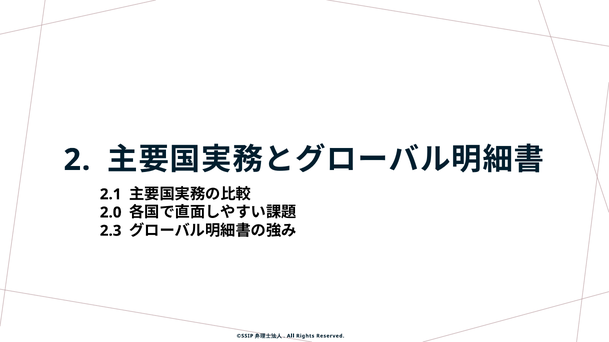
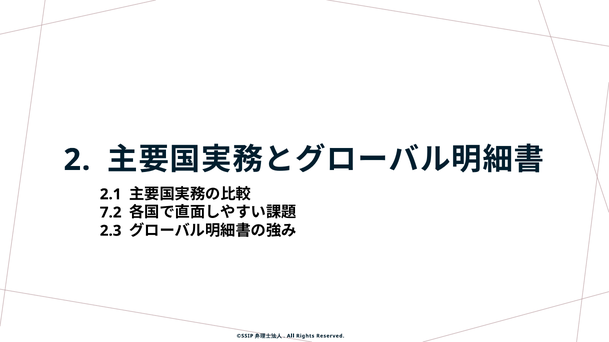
2.0: 2.0 -> 7.2 (111, 213)
